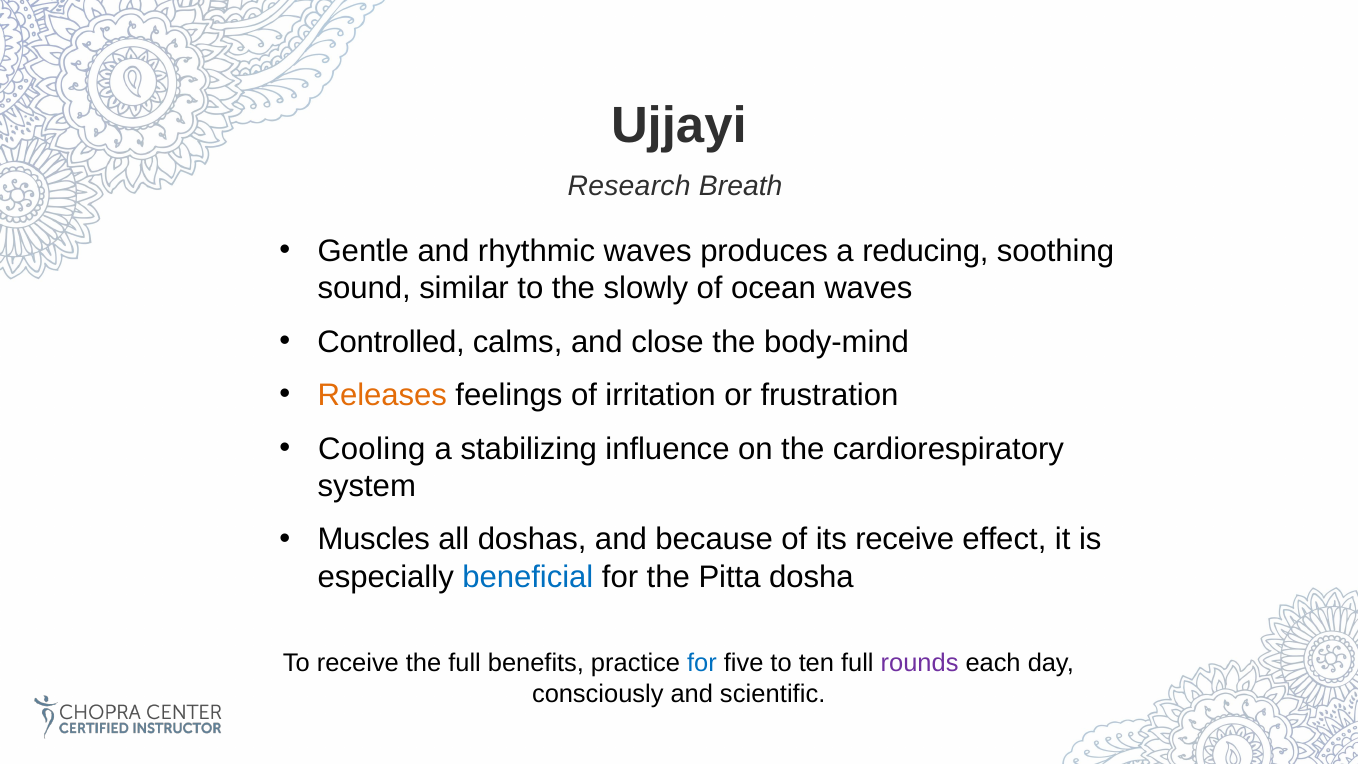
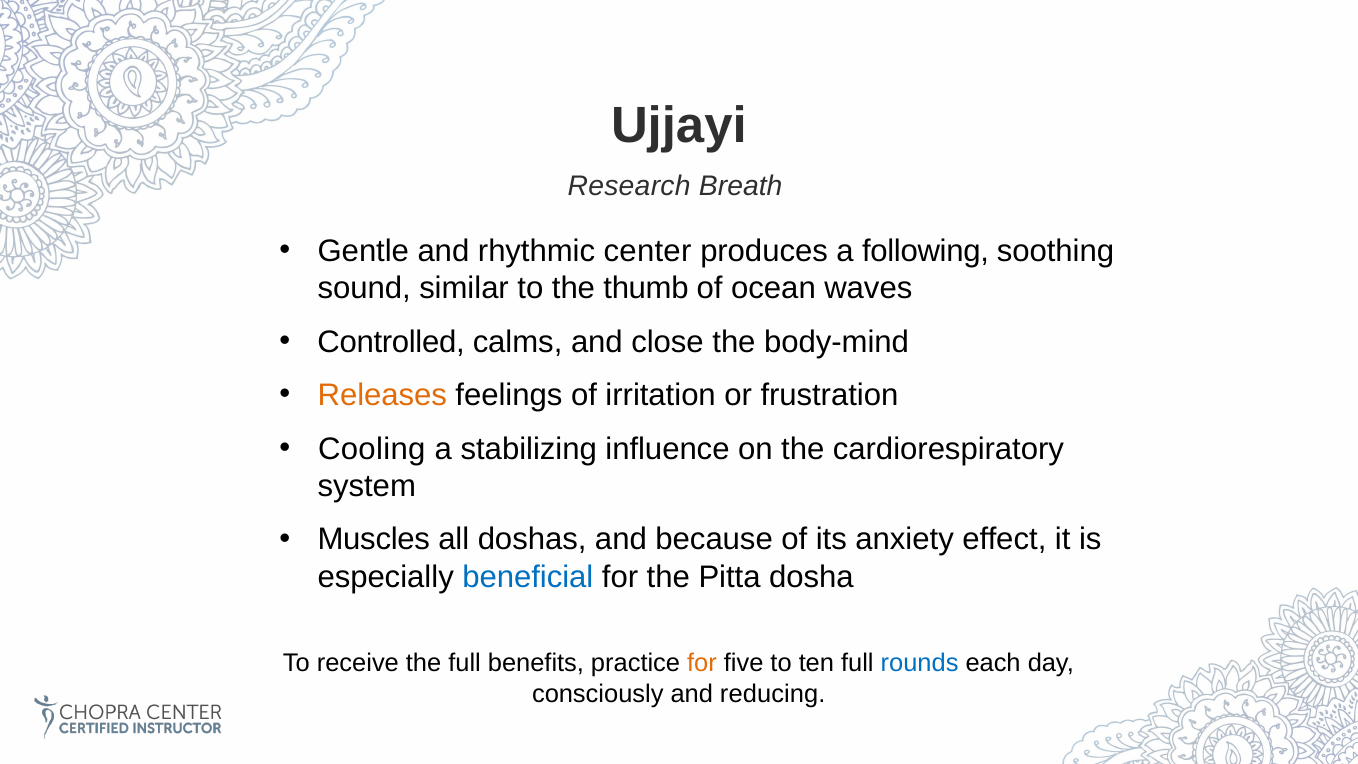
rhythmic waves: waves -> center (648, 251)
reducing: reducing -> following (925, 251)
slowly: slowly -> thumb (646, 288)
its receive: receive -> anxiety (905, 539)
for colour: blue -> orange (702, 663)
rounds colour: purple -> blue (920, 663)
scientific: scientific -> reducing (773, 694)
